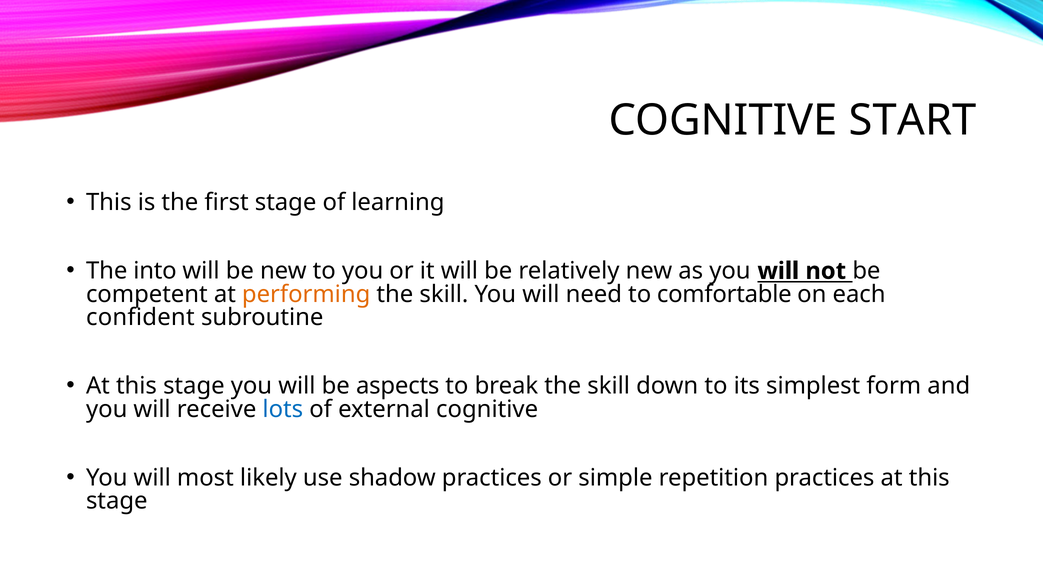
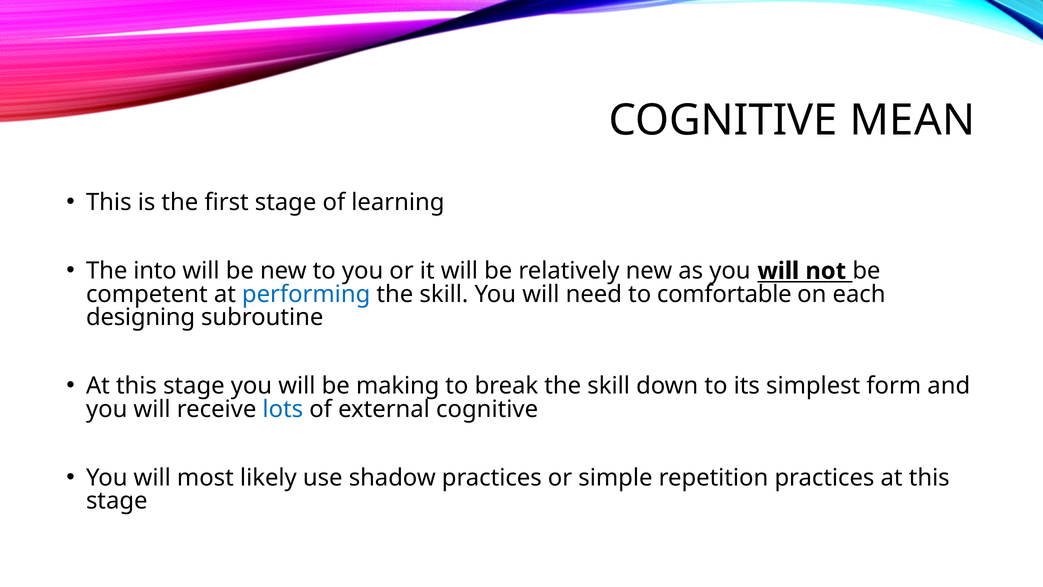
START: START -> MEAN (912, 120)
performing colour: orange -> blue (306, 294)
confident: confident -> designing (141, 317)
aspects: aspects -> making (398, 386)
